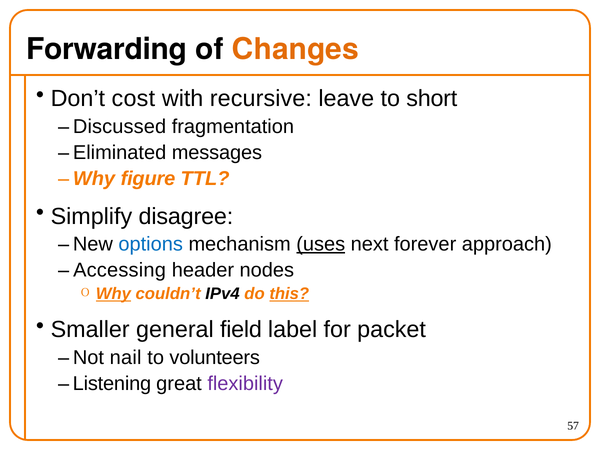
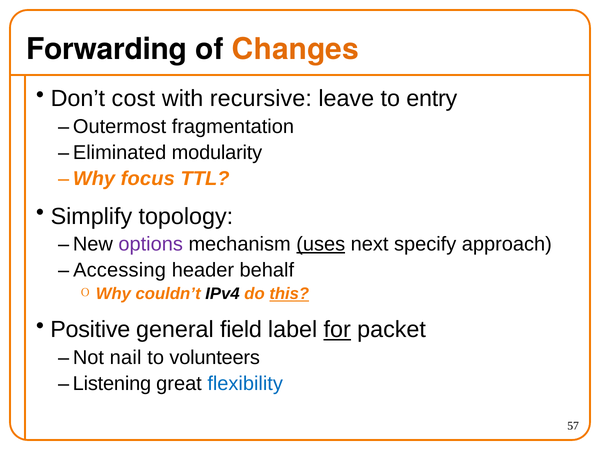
short: short -> entry (432, 99)
Discussed: Discussed -> Outermost (120, 126)
messages: messages -> modularity (217, 152)
figure: figure -> focus (148, 178)
disagree: disagree -> topology (186, 216)
options colour: blue -> purple (151, 244)
forever: forever -> specify (425, 244)
nodes: nodes -> behalf (267, 270)
Why underline: present -> none (113, 294)
Smaller: Smaller -> Positive (90, 330)
for underline: none -> present (337, 330)
flexibility colour: purple -> blue (245, 384)
